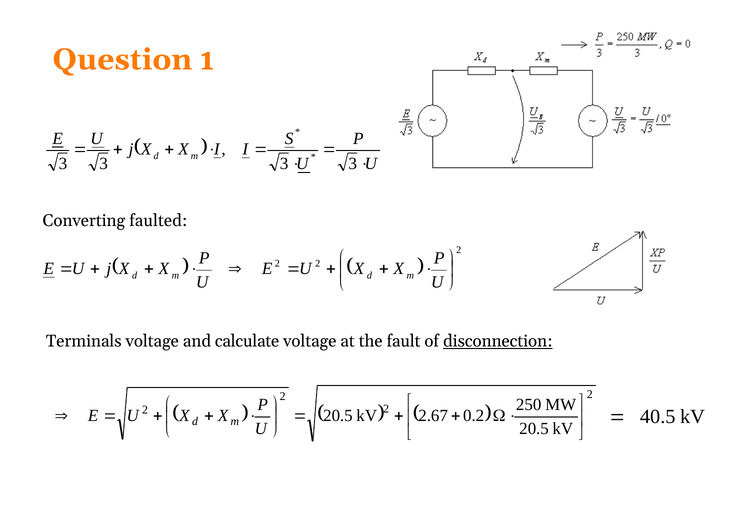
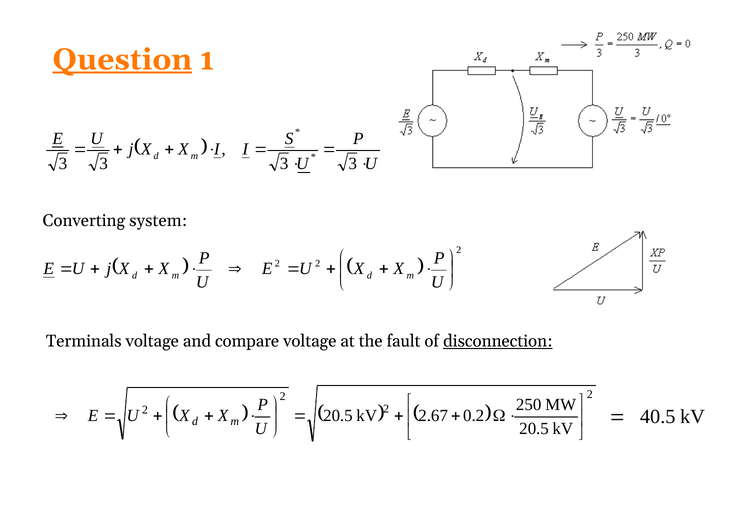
Question underline: none -> present (122, 59)
faulted: faulted -> system (158, 221)
calculate: calculate -> compare (247, 341)
